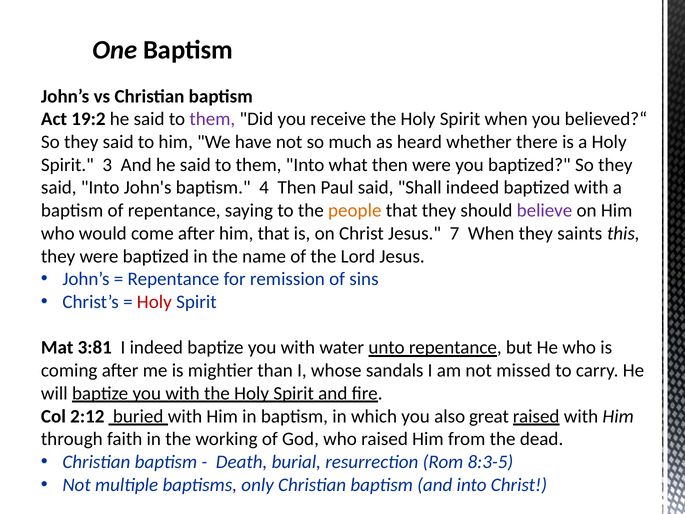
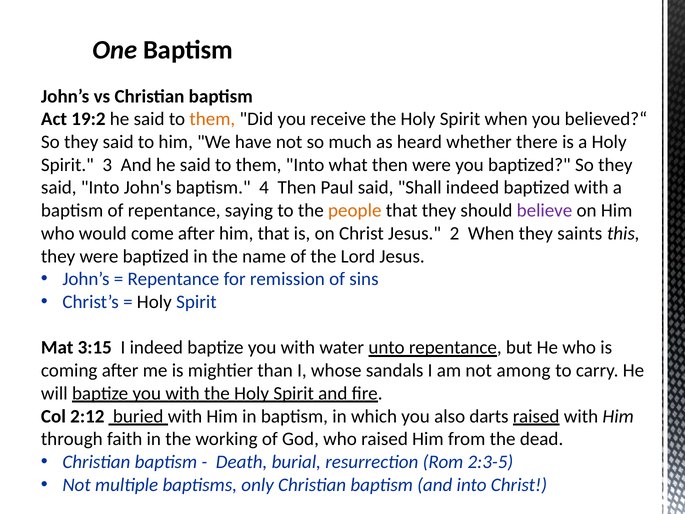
them colour: purple -> orange (212, 119)
7: 7 -> 2 (454, 233)
Holy colour: red -> black (154, 302)
3:81: 3:81 -> 3:15 (95, 348)
missed: missed -> among (524, 370)
great: great -> darts (489, 416)
8:3-5: 8:3-5 -> 2:3-5 (490, 462)
